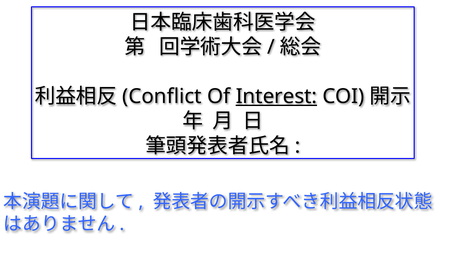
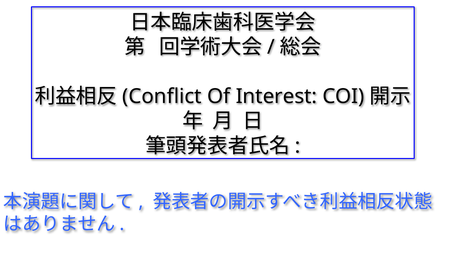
Interest underline: present -> none (276, 97)
